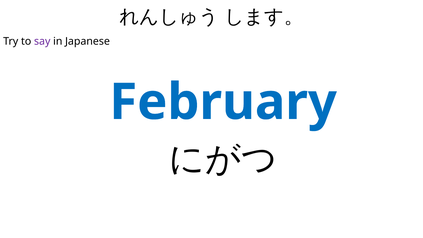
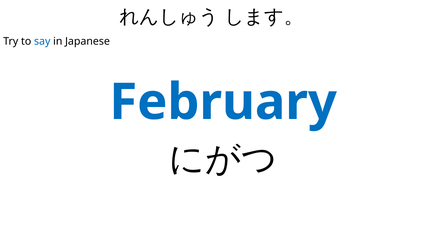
say colour: purple -> blue (42, 41)
